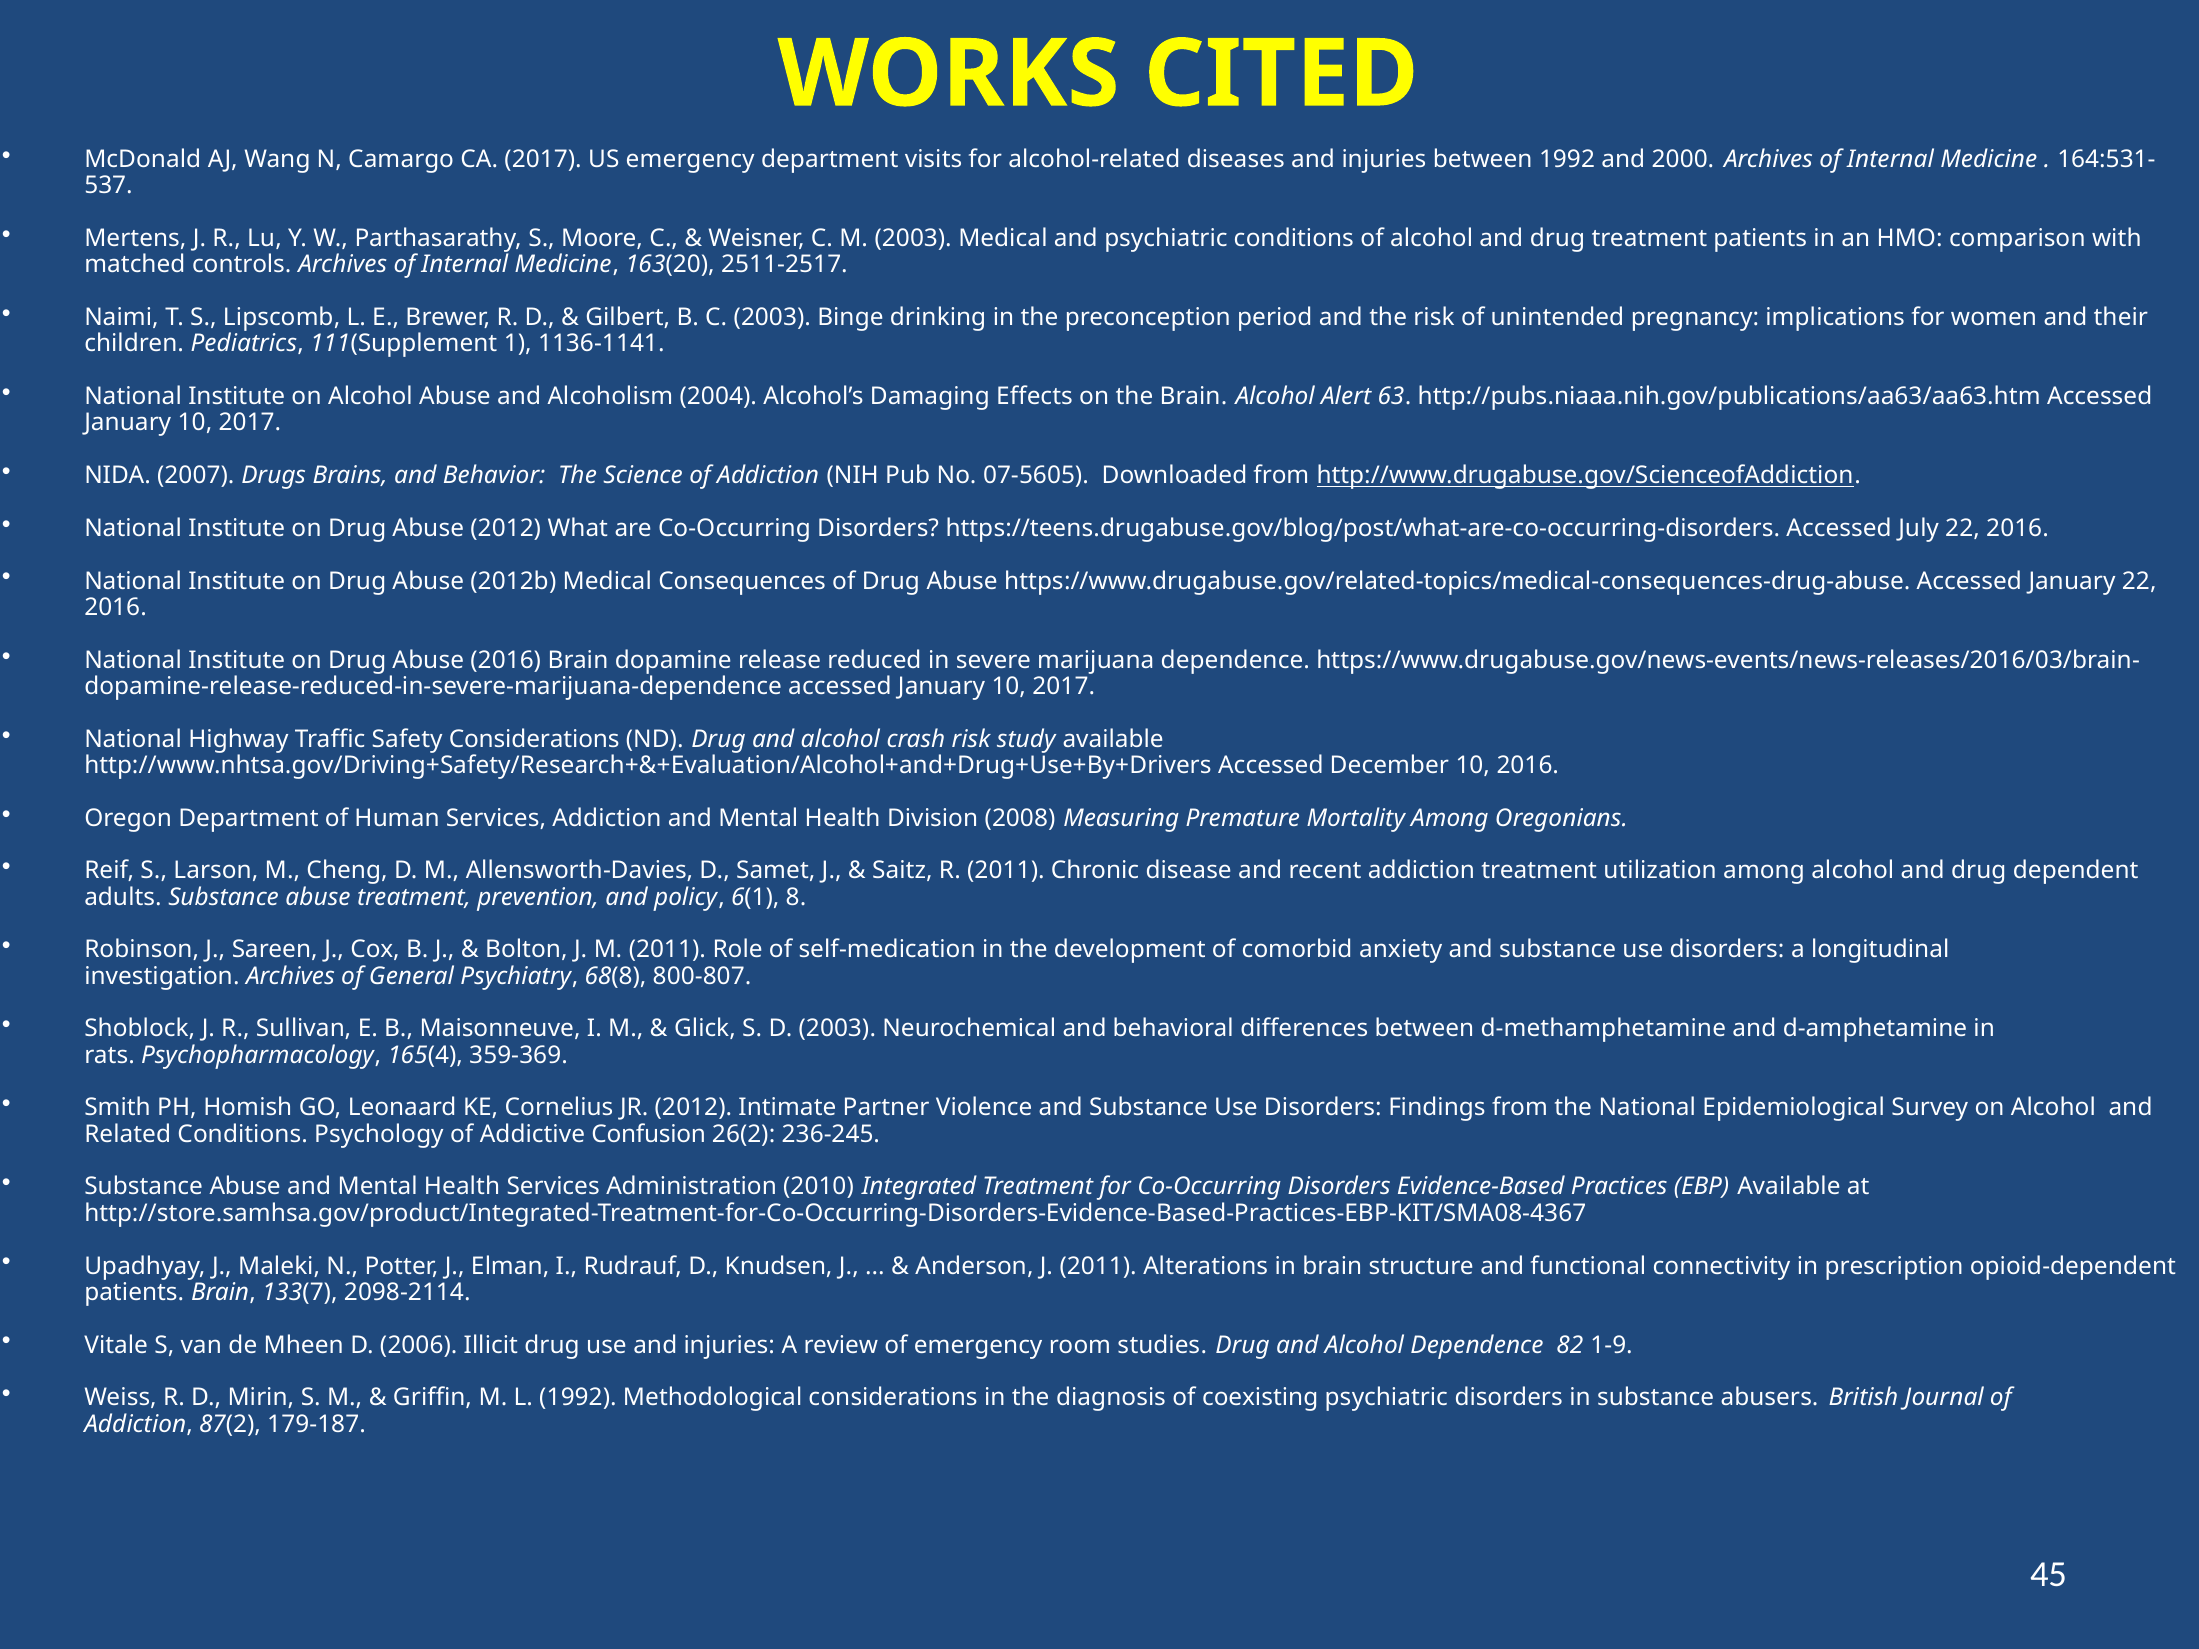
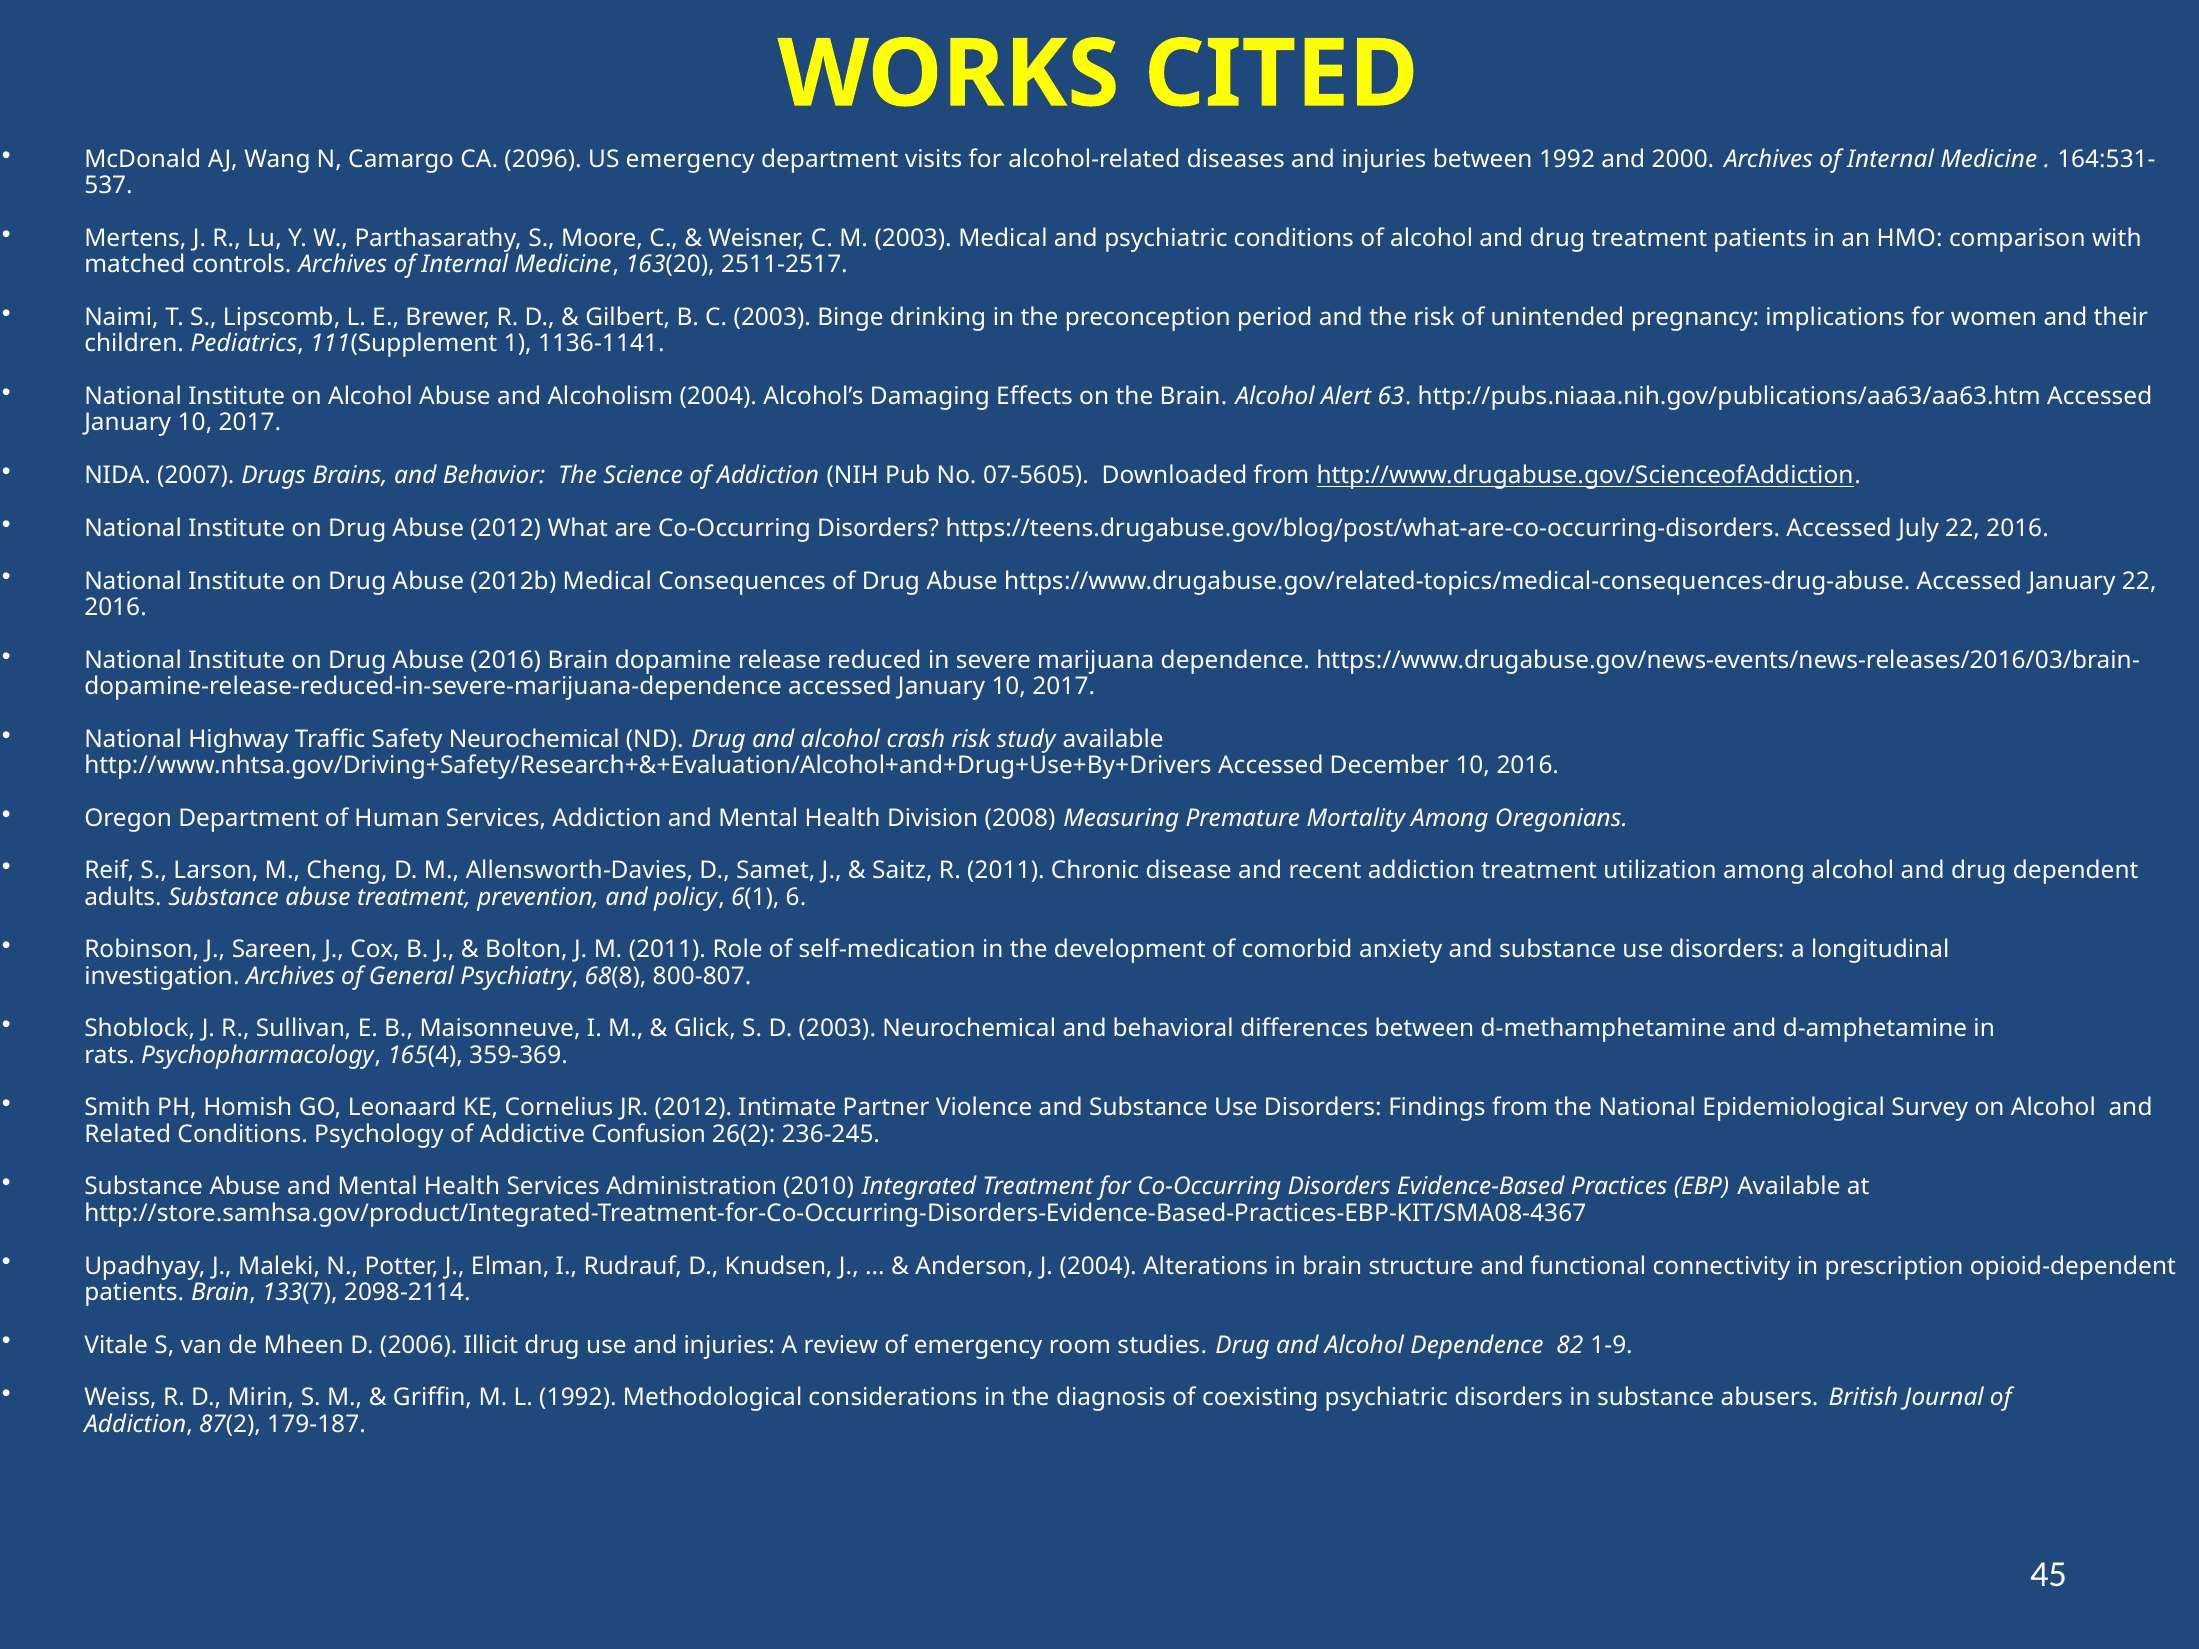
CA 2017: 2017 -> 2096 (543, 159)
Safety Considerations: Considerations -> Neurochemical (534, 739)
8: 8 -> 6 (796, 897)
J 2011: 2011 -> 2004 (1098, 1266)
